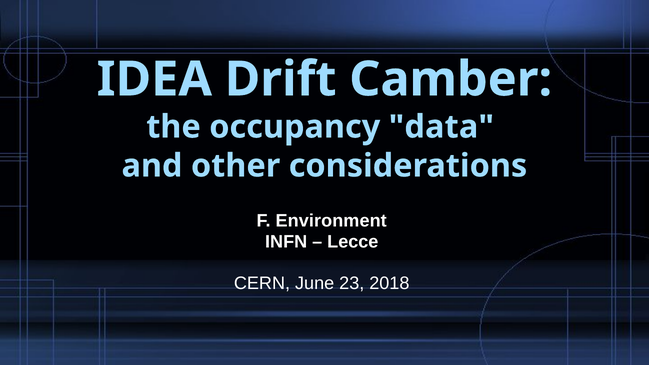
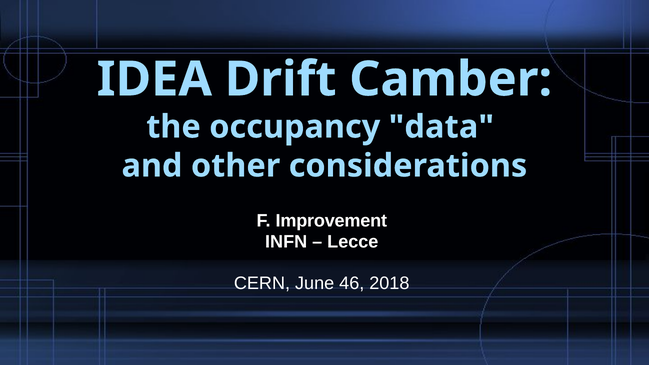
Environment: Environment -> Improvement (331, 221)
23: 23 -> 46 (352, 283)
